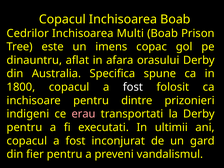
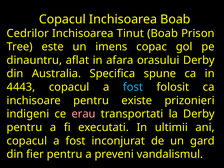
Multi: Multi -> Tinut (130, 33)
1800: 1800 -> 4443 (21, 87)
fost colour: white -> light blue (133, 87)
dintre: dintre -> existe (137, 101)
